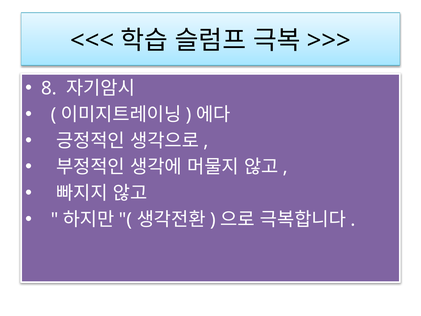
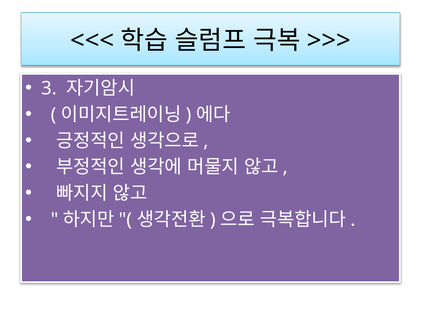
8: 8 -> 3 (49, 88)
